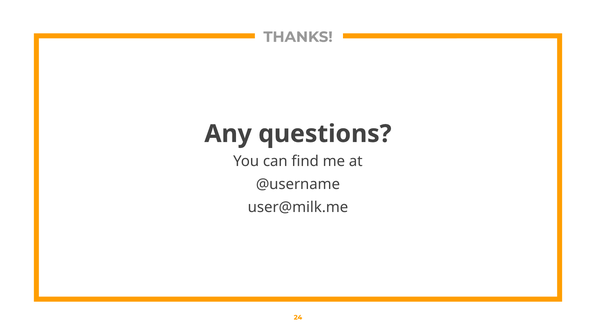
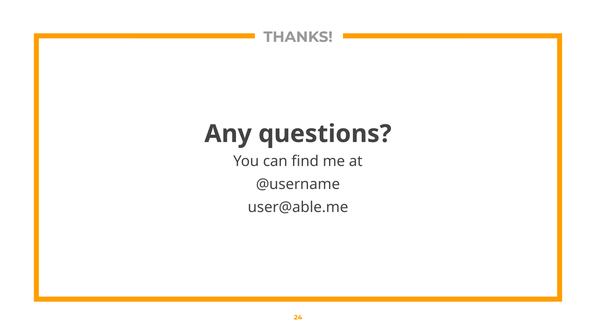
user@milk.me: user@milk.me -> user@able.me (298, 207)
